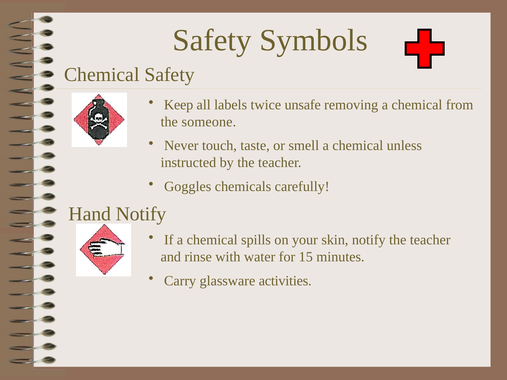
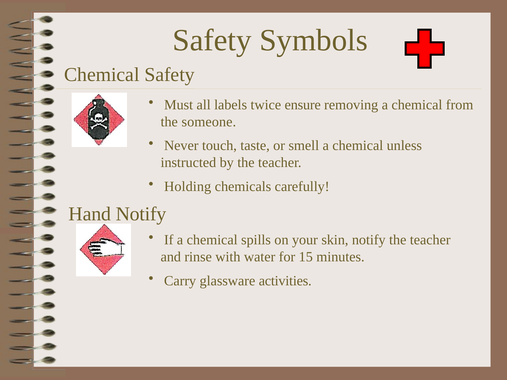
Keep: Keep -> Must (179, 105)
unsafe: unsafe -> ensure (303, 105)
Goggles: Goggles -> Holding (188, 187)
